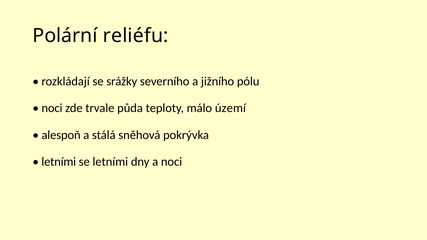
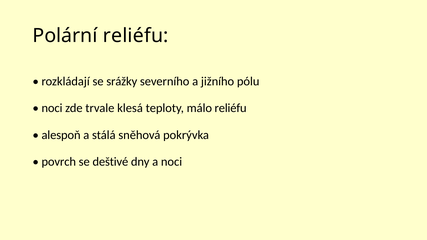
půda: půda -> klesá (130, 108)
málo území: území -> reliéfu (231, 108)
letními: letními -> povrch (59, 162)
se letními: letními -> deštivé (110, 162)
